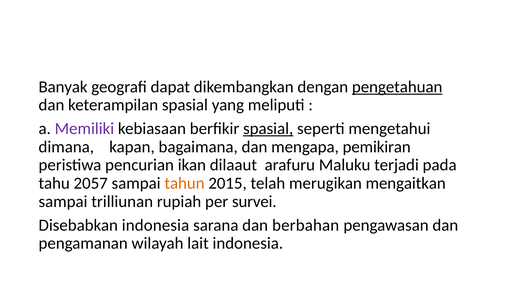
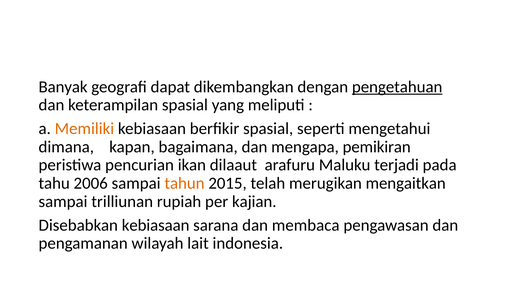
Memiliki colour: purple -> orange (84, 128)
spasial underline: present -> none (268, 128)
2057: 2057 -> 2006 (91, 183)
survei: survei -> kajian (254, 201)
Disebabkan indonesia: indonesia -> kebiasaan (156, 225)
berbahan: berbahan -> membaca (306, 225)
